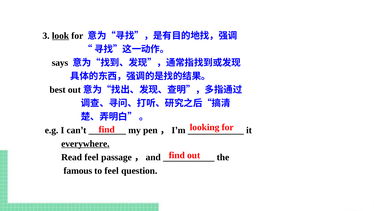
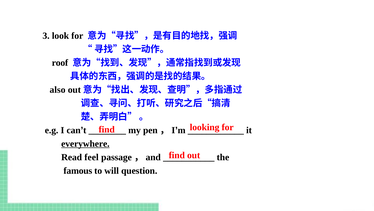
look underline: present -> none (60, 36)
says: says -> roof (60, 63)
best: best -> also (58, 89)
to feel: feel -> will (112, 170)
